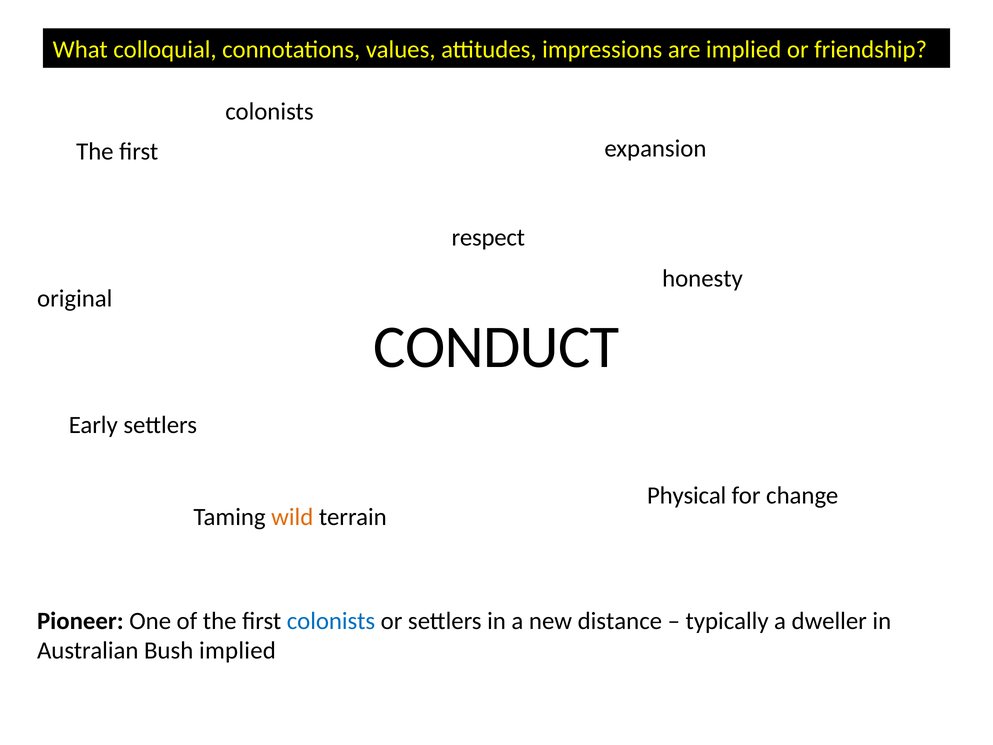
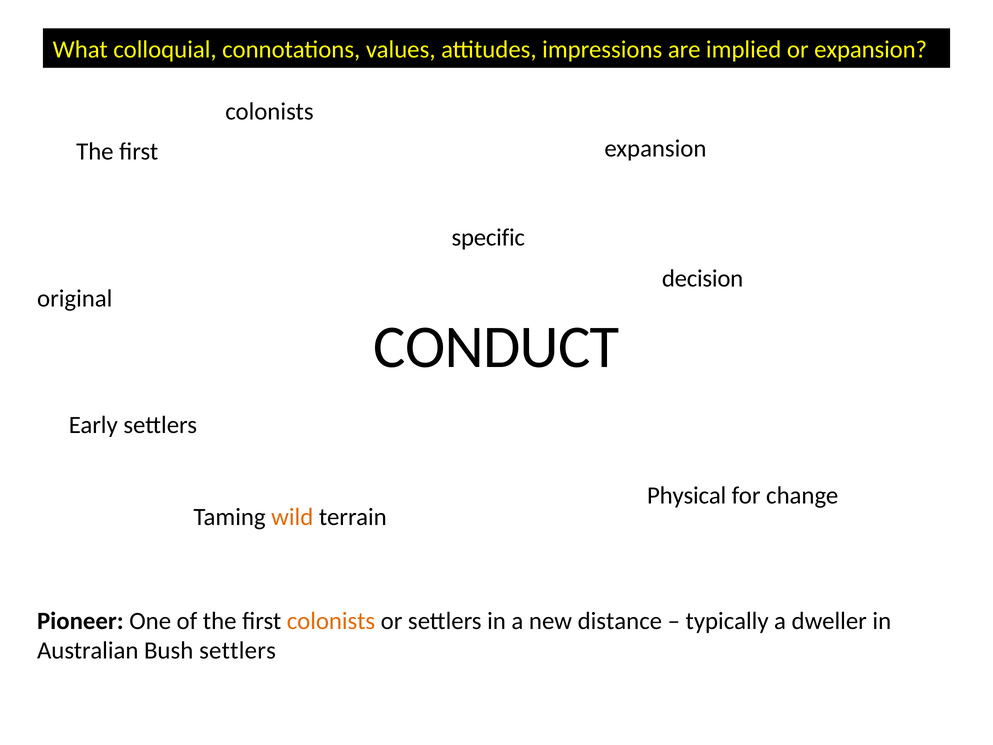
or friendship: friendship -> expansion (871, 50)
respect: respect -> specific (488, 237)
honesty: honesty -> decision (703, 279)
colonists colour: blue -> orange (331, 621)
Bush implied: implied -> settlers (238, 650)
